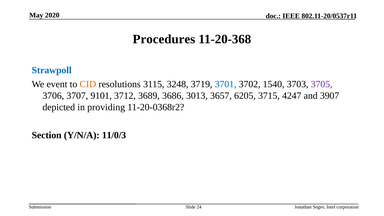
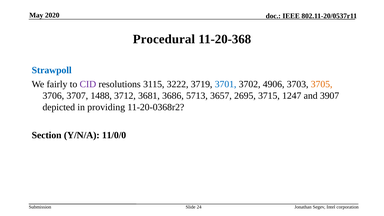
Procedures: Procedures -> Procedural (164, 39)
event: event -> fairly (57, 84)
CID colour: orange -> purple (88, 84)
3248: 3248 -> 3222 (178, 84)
1540: 1540 -> 4906 (274, 84)
3705 colour: purple -> orange (322, 84)
9101: 9101 -> 1488 (101, 96)
3689: 3689 -> 3681 (149, 96)
3013: 3013 -> 5713 (197, 96)
6205: 6205 -> 2695 (245, 96)
4247: 4247 -> 1247 (292, 96)
11/0/3: 11/0/3 -> 11/0/0 (114, 135)
